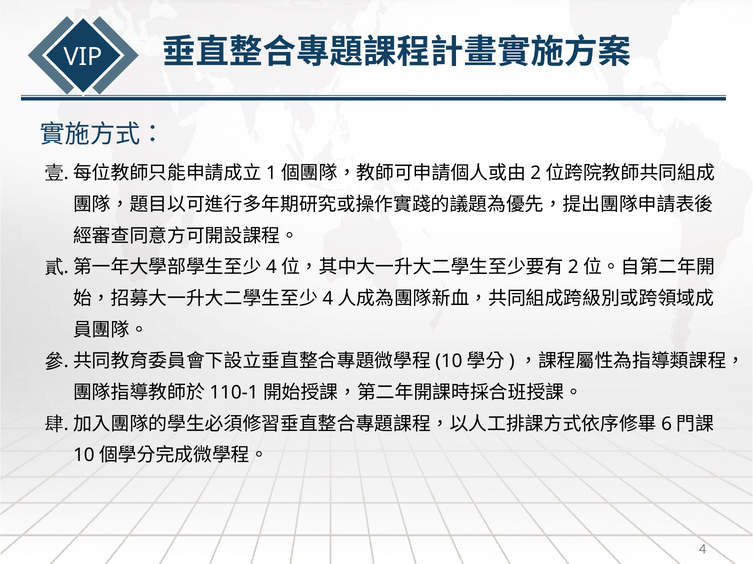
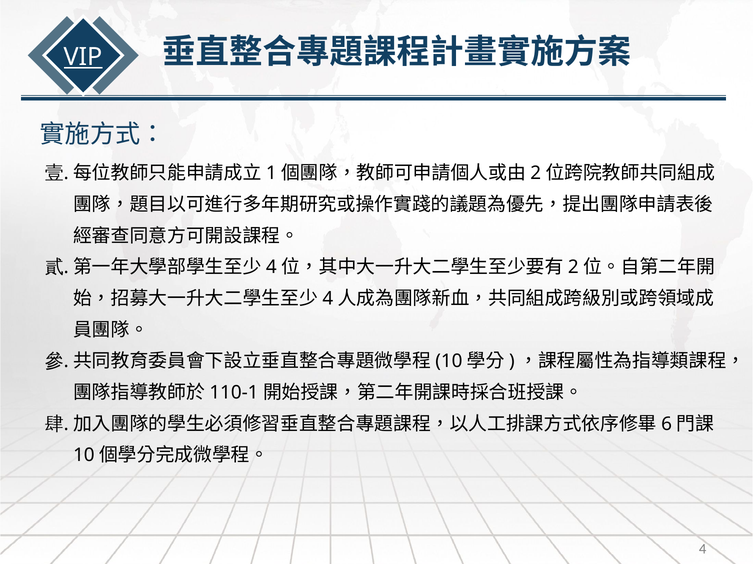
VIP underline: none -> present (83, 57)
